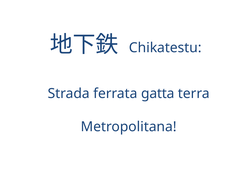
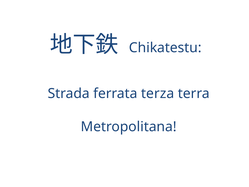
gatta: gatta -> terza (158, 93)
